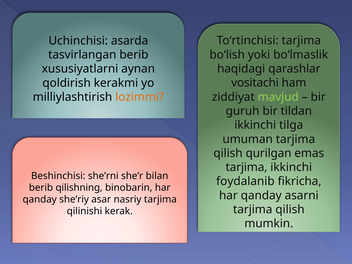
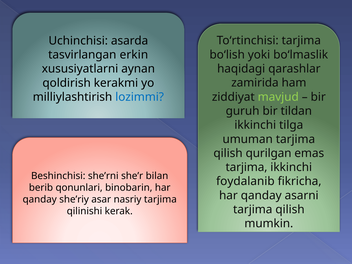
tasvirlangan berib: berib -> erkin (134, 55)
vositachi: vositachi -> zamirida (255, 83)
lozimmi colour: orange -> blue (140, 97)
qilishning: qilishning -> qonunlari (79, 188)
